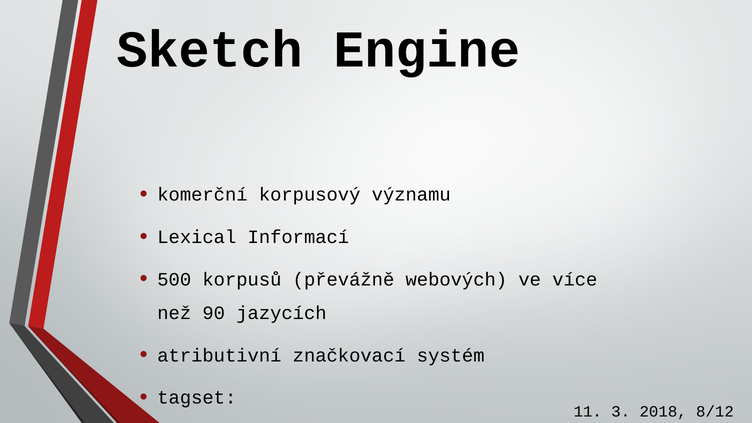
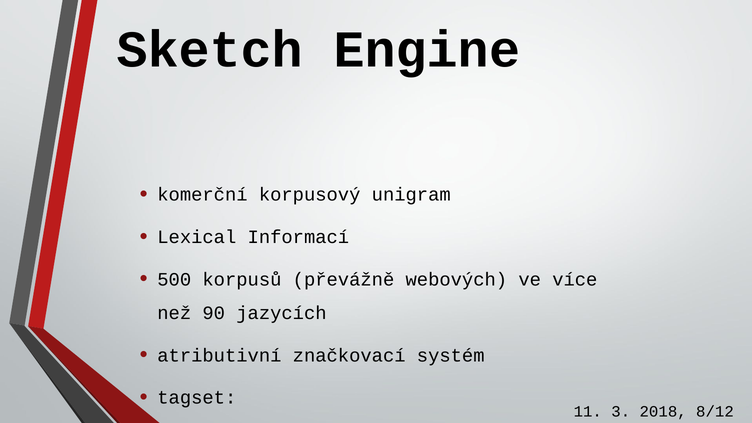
významu: významu -> unigram (411, 195)
